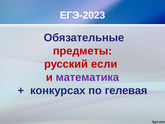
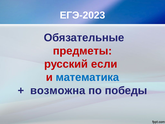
математика colour: purple -> blue (87, 77)
конкурсах: конкурсах -> возможна (58, 90)
гелевая: гелевая -> победы (126, 90)
